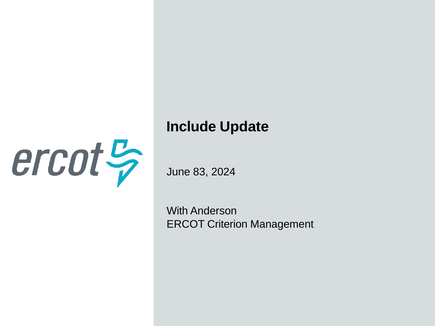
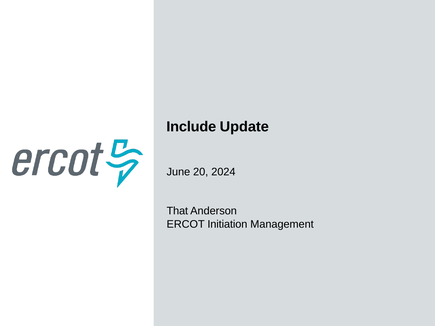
83: 83 -> 20 (201, 172)
With: With -> That (177, 211)
Criterion: Criterion -> Initiation (227, 224)
